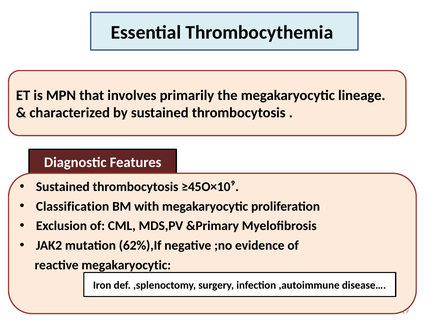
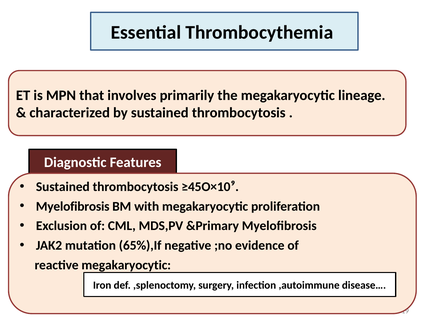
Classification: Classification -> Myelofibrosis (73, 206)
62%),If: 62%),If -> 65%),If (140, 246)
